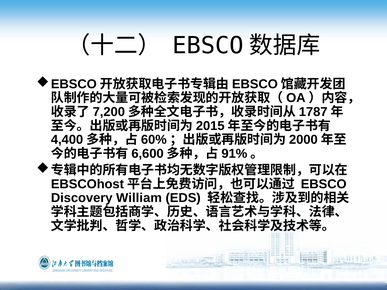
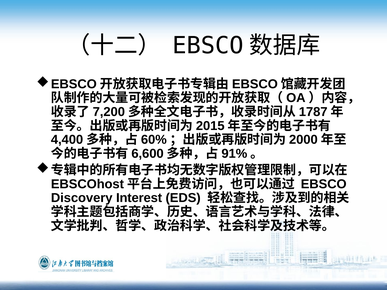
William: William -> Interest (139, 198)
